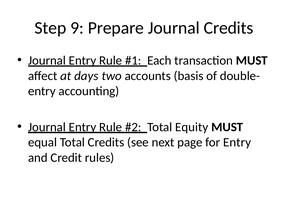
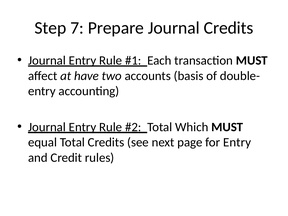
9: 9 -> 7 (77, 28)
days: days -> have (86, 76)
Equity: Equity -> Which (192, 127)
